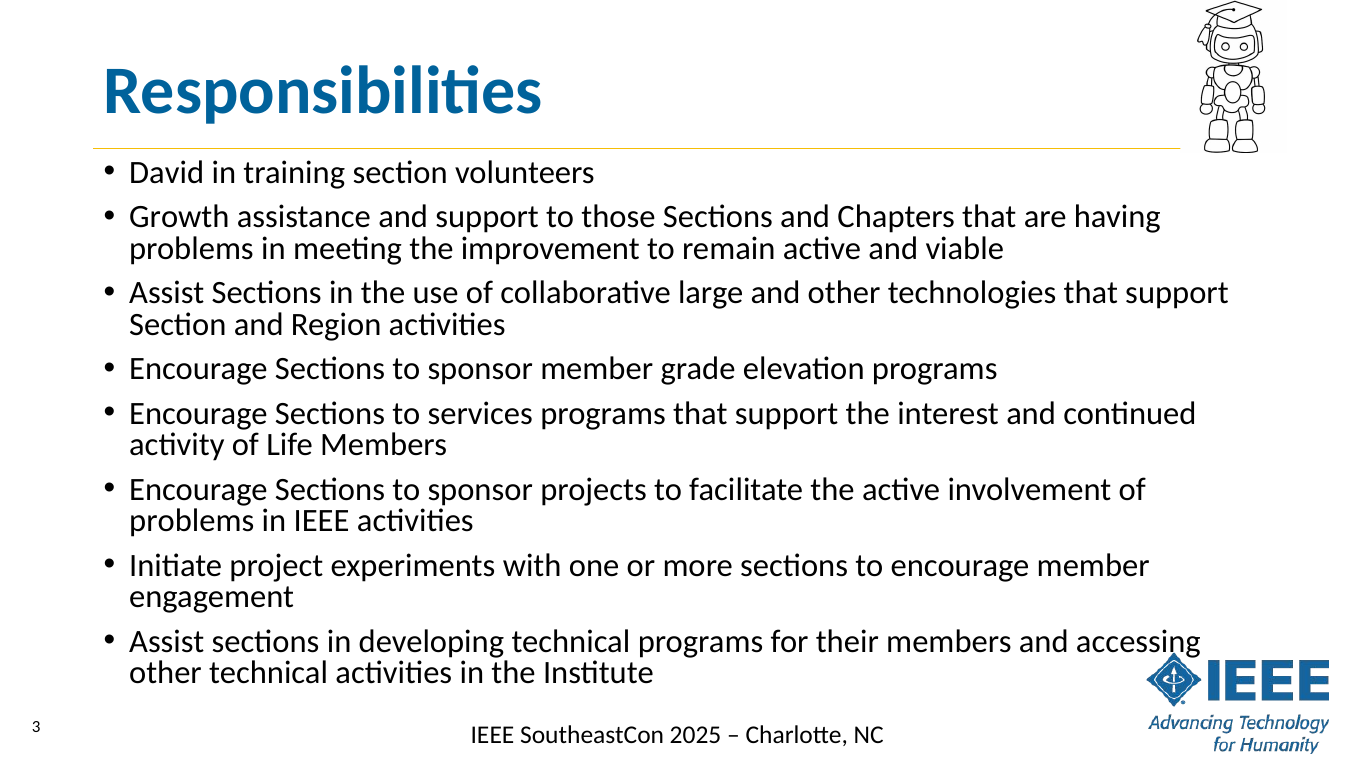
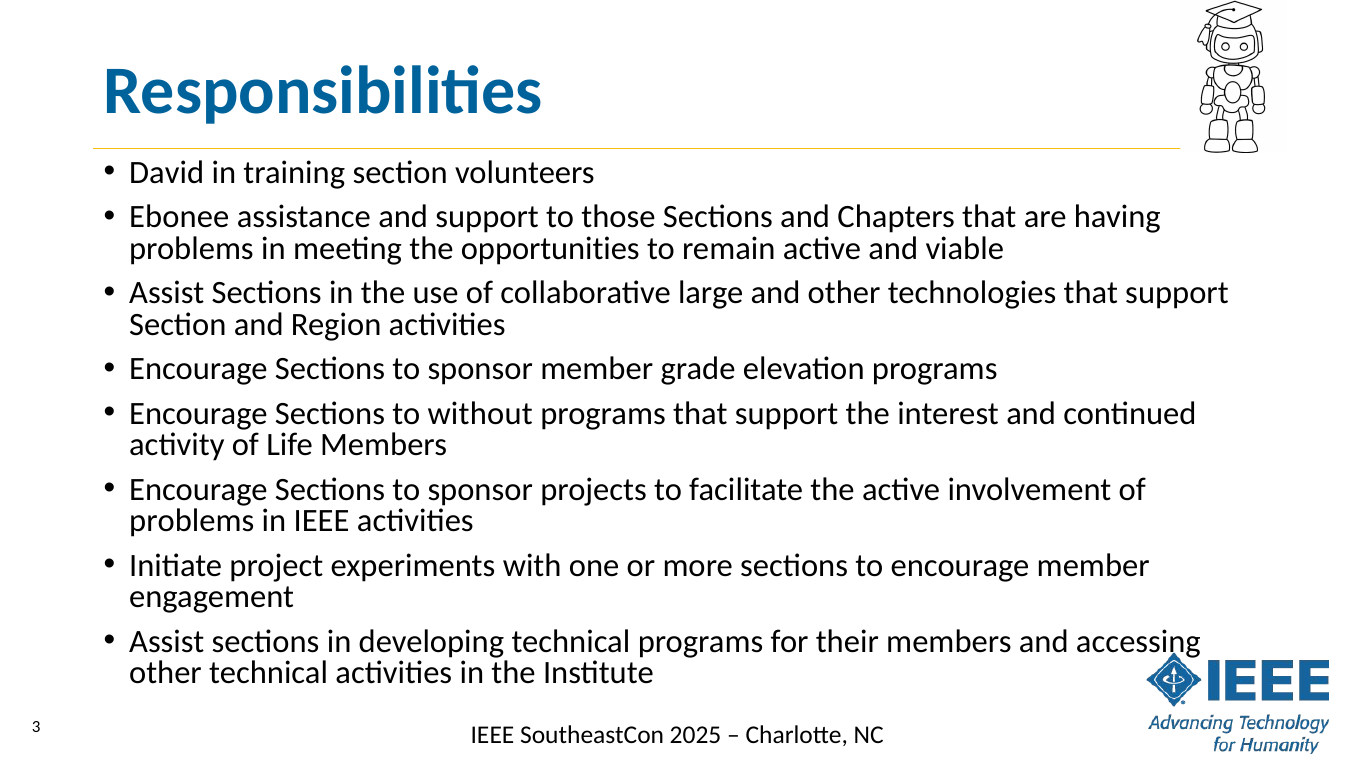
Growth: Growth -> Ebonee (179, 217)
improvement: improvement -> opportunities (550, 249)
services: services -> without (480, 413)
